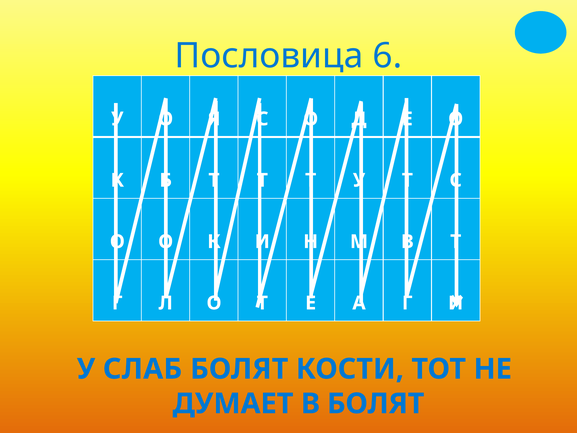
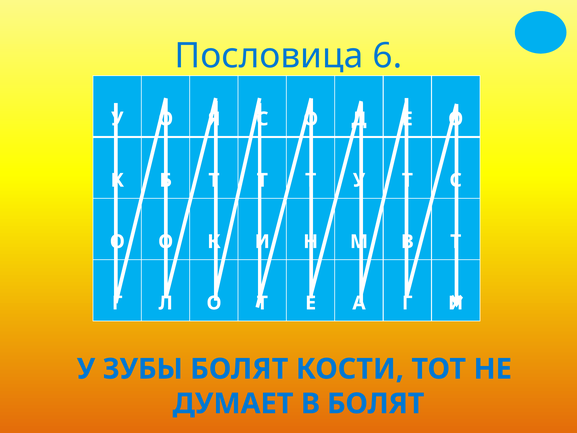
СЛАБ: СЛАБ -> ЗУБЫ (143, 369)
